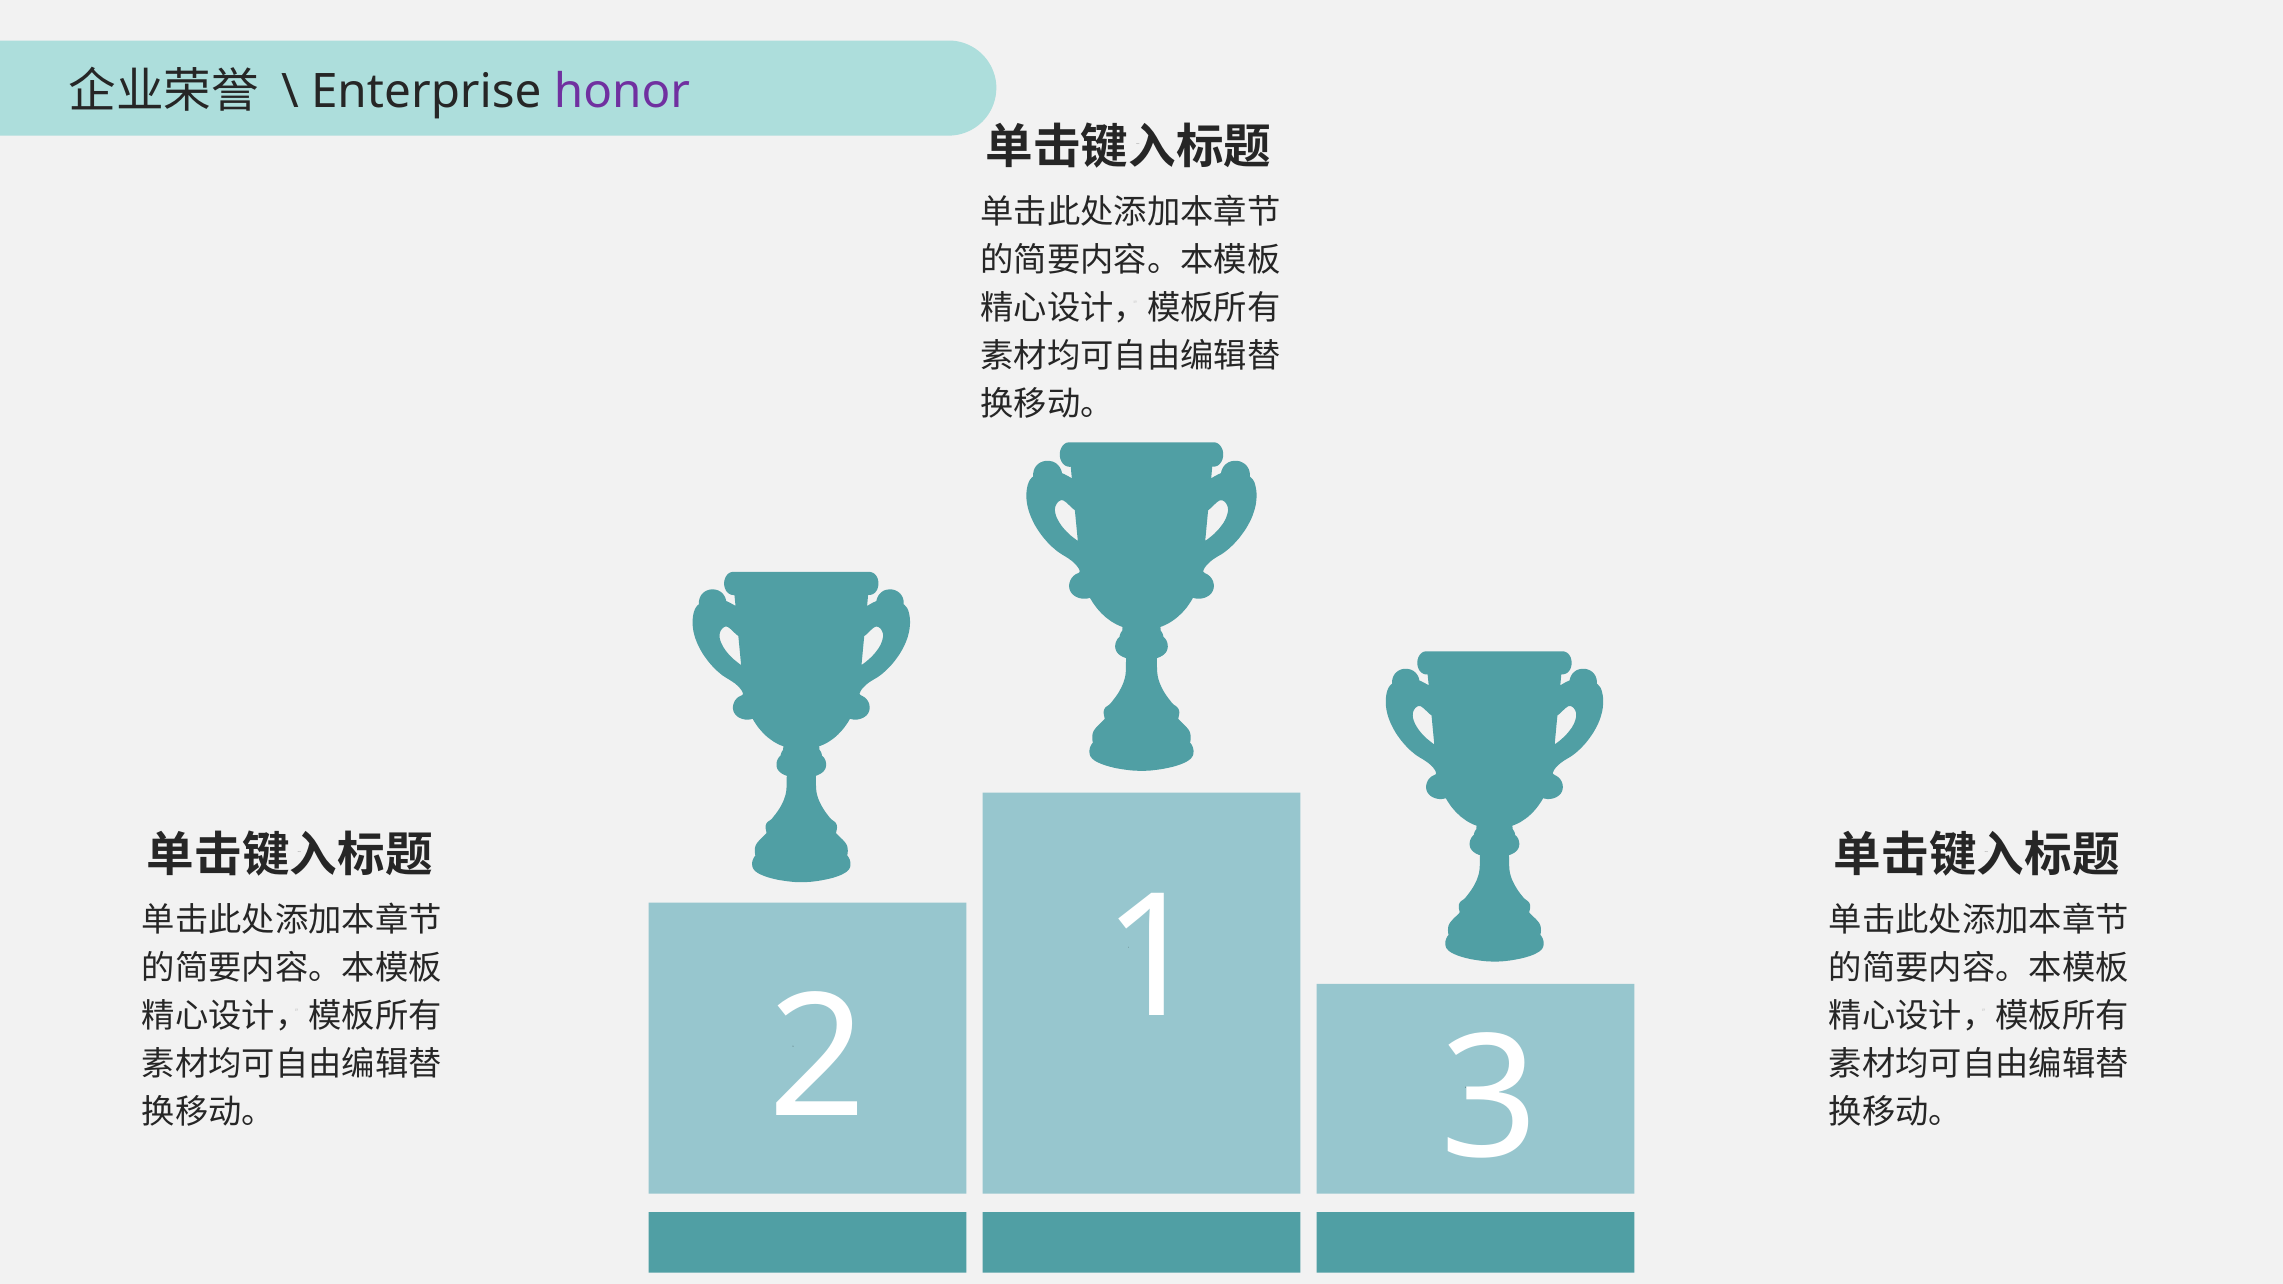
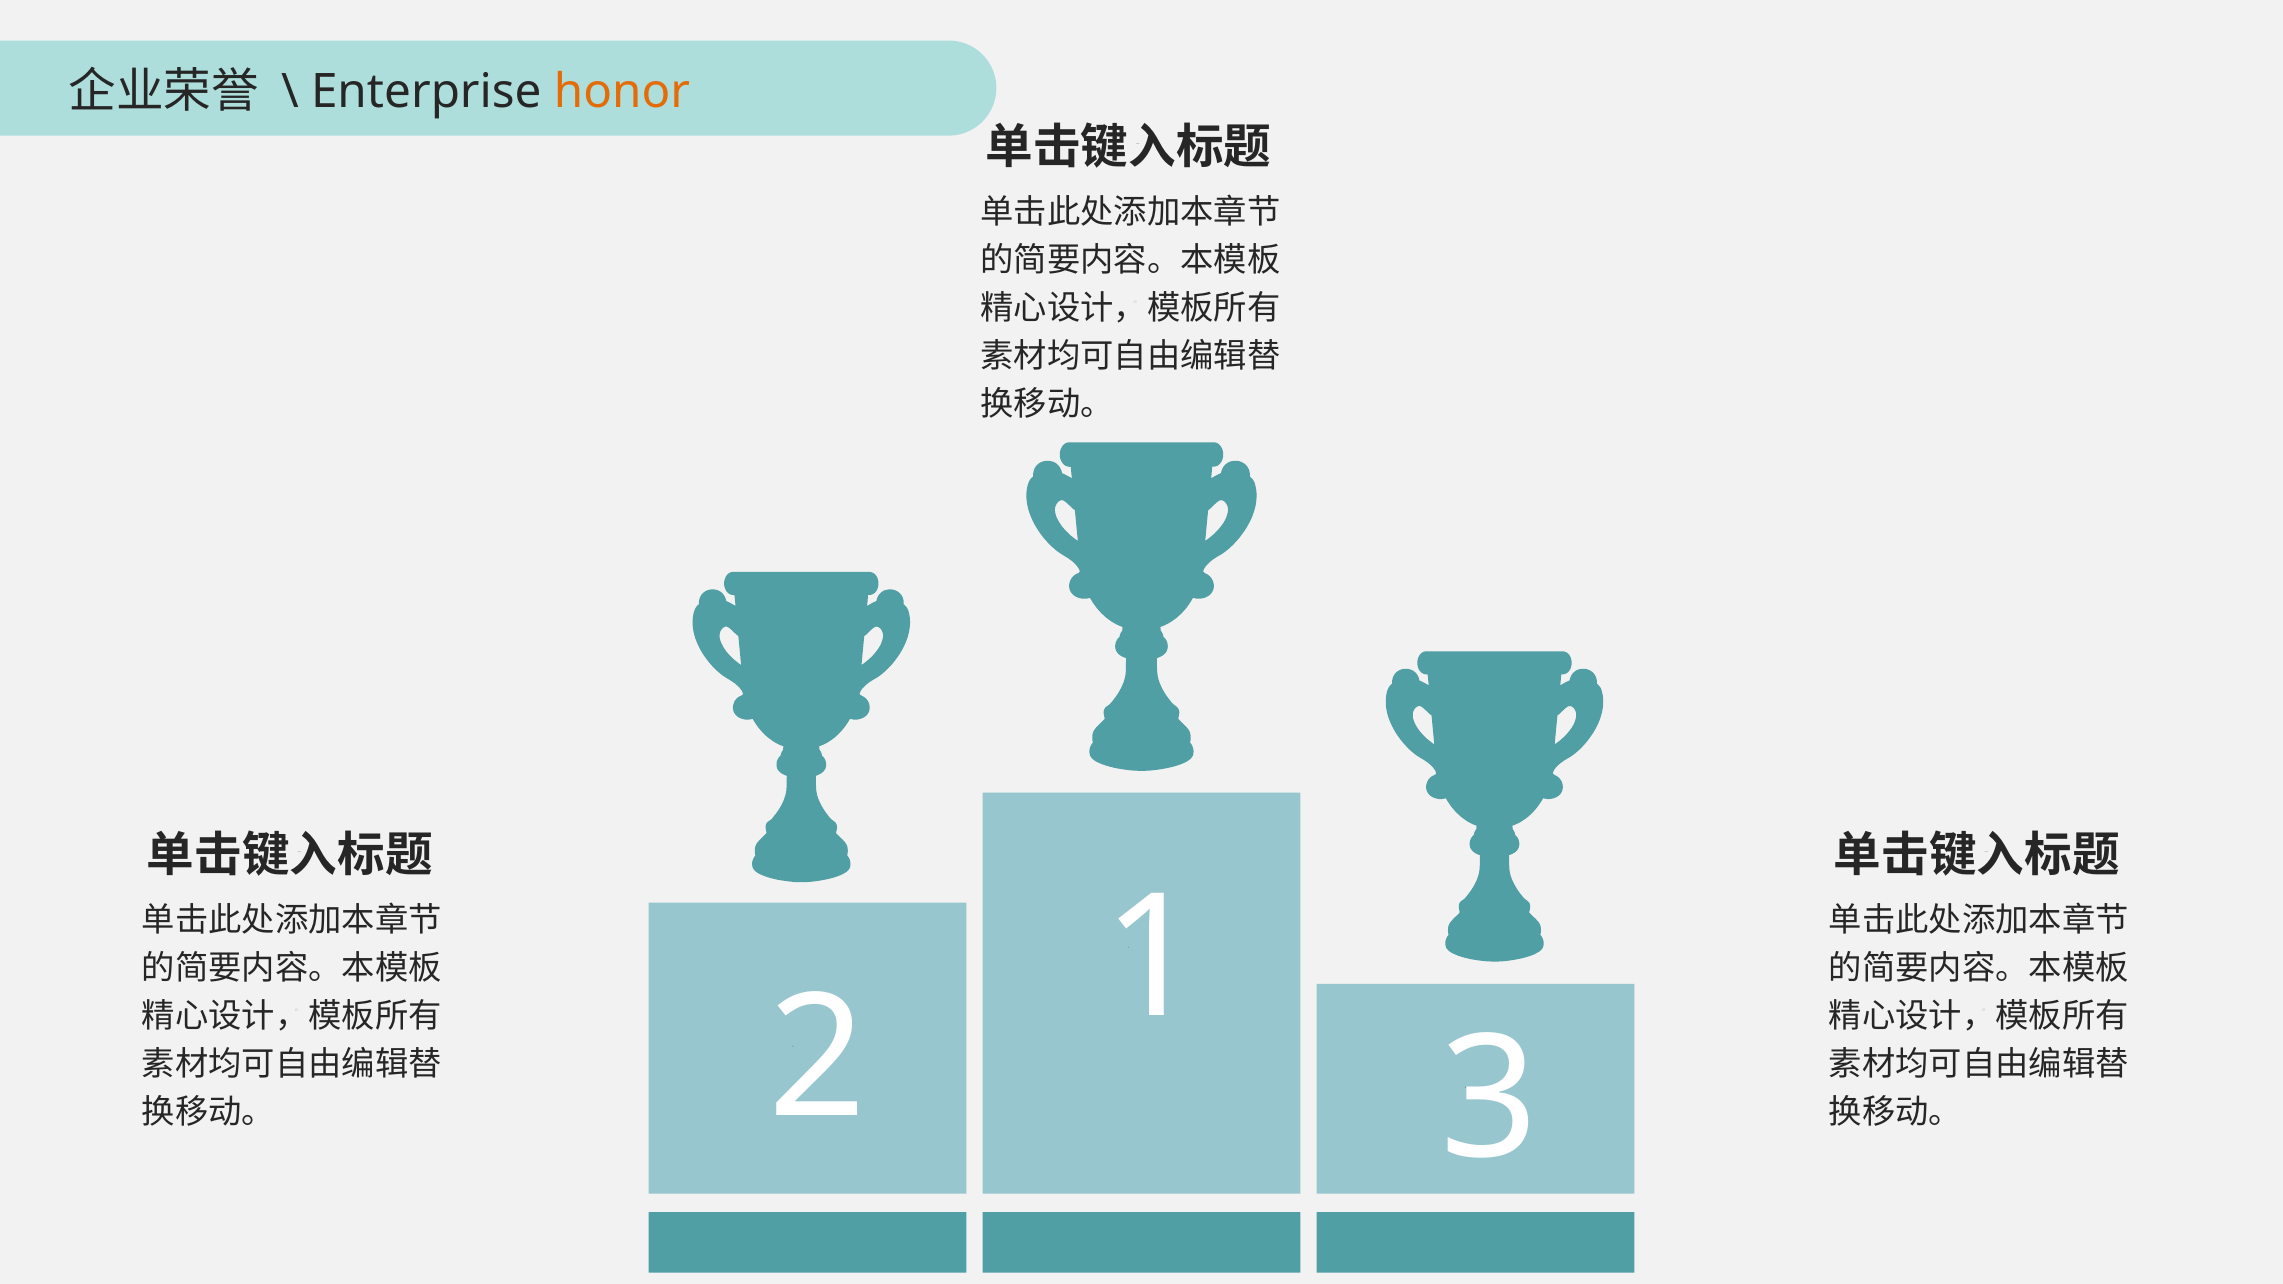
honor colour: purple -> orange (622, 92)
